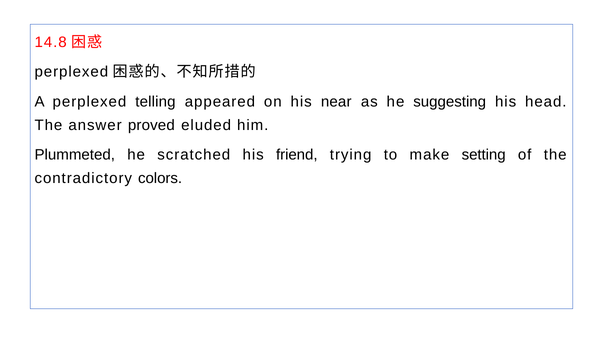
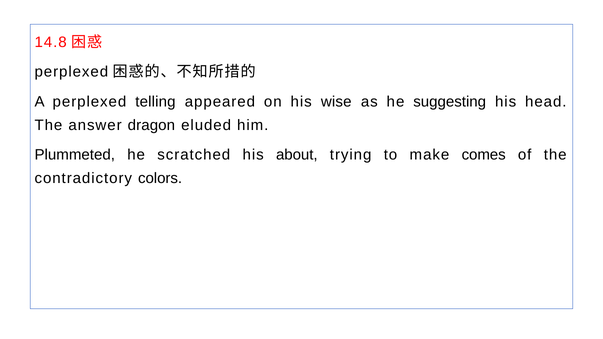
near: near -> wise (336, 102)
proved: proved -> dragon (151, 125)
friend: friend -> about (297, 155)
setting: setting -> comes (484, 155)
